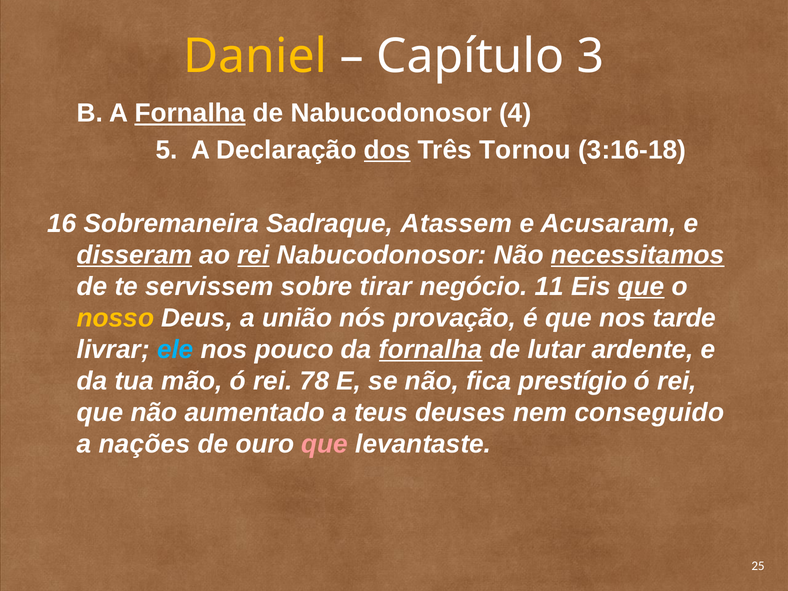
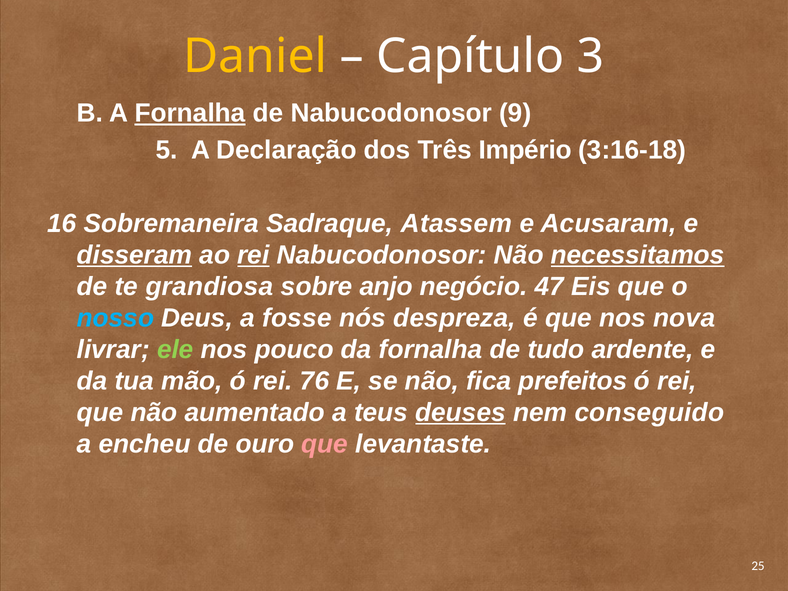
4: 4 -> 9 (515, 113)
dos underline: present -> none (387, 150)
Tornou: Tornou -> Império (525, 150)
servissem: servissem -> grandiosa (209, 287)
tirar: tirar -> anjo (386, 287)
11: 11 -> 47 (549, 287)
que underline: present -> none (641, 287)
nosso colour: yellow -> light blue (115, 318)
união: união -> fosse (297, 318)
provação: provação -> despreza (455, 318)
tarde: tarde -> nova (684, 318)
ele colour: light blue -> light green (175, 350)
fornalha underline: present -> none (431, 350)
lutar: lutar -> tudo (556, 350)
78: 78 -> 76 (315, 381)
prestígio: prestígio -> prefeitos (573, 381)
deuses underline: none -> present (460, 413)
nações: nações -> encheu (145, 444)
